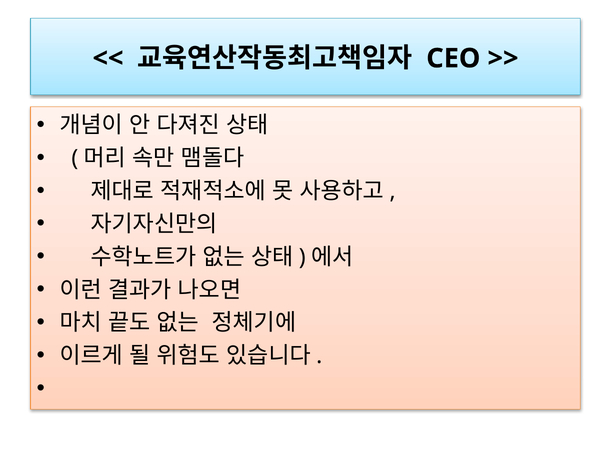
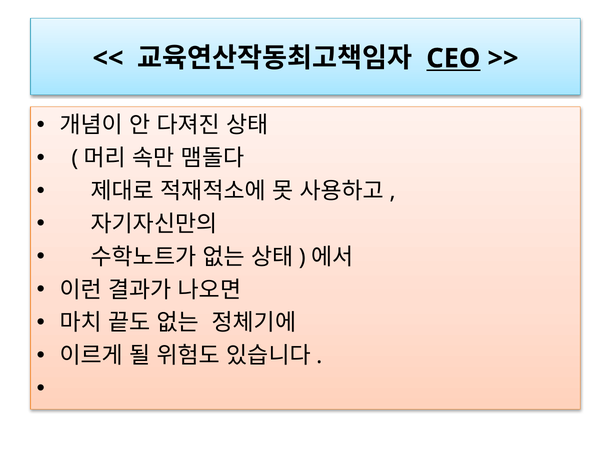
CEO underline: none -> present (453, 58)
